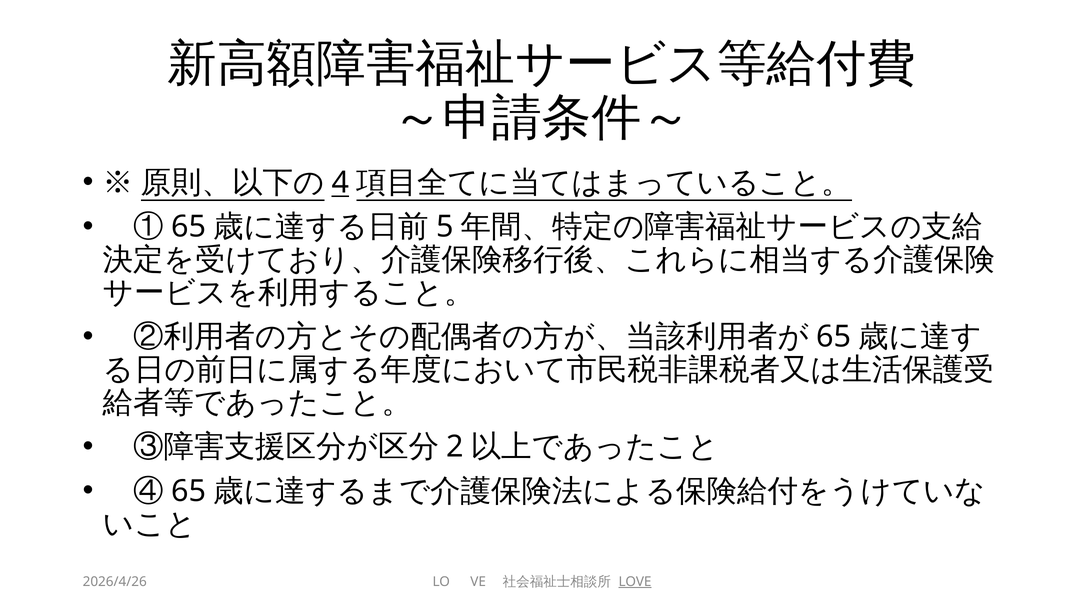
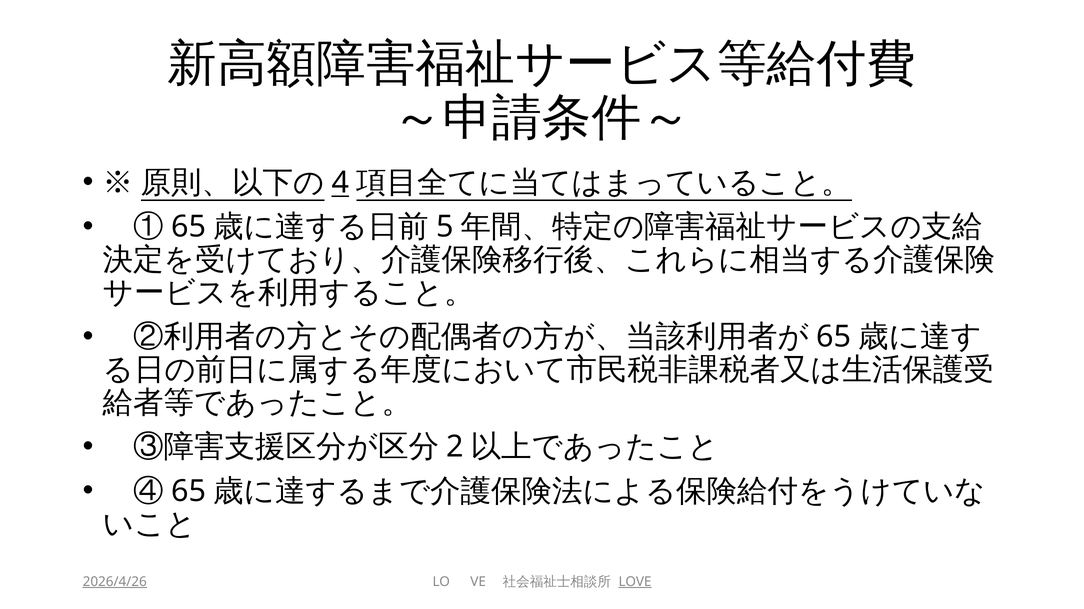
2026/4/26 underline: none -> present (115, 582)
